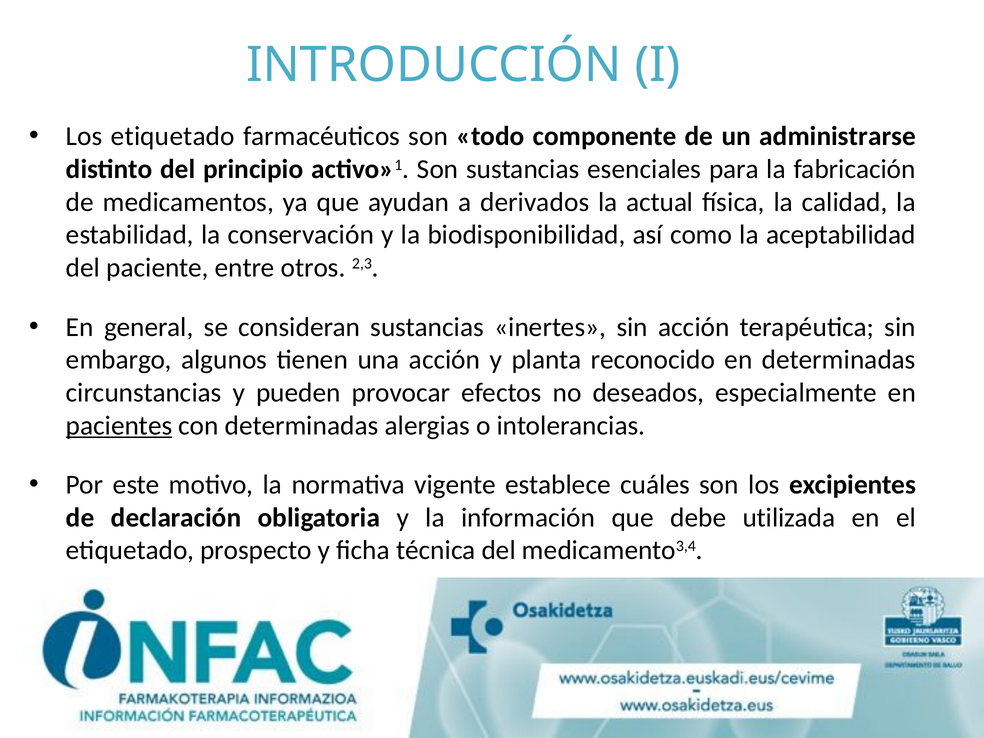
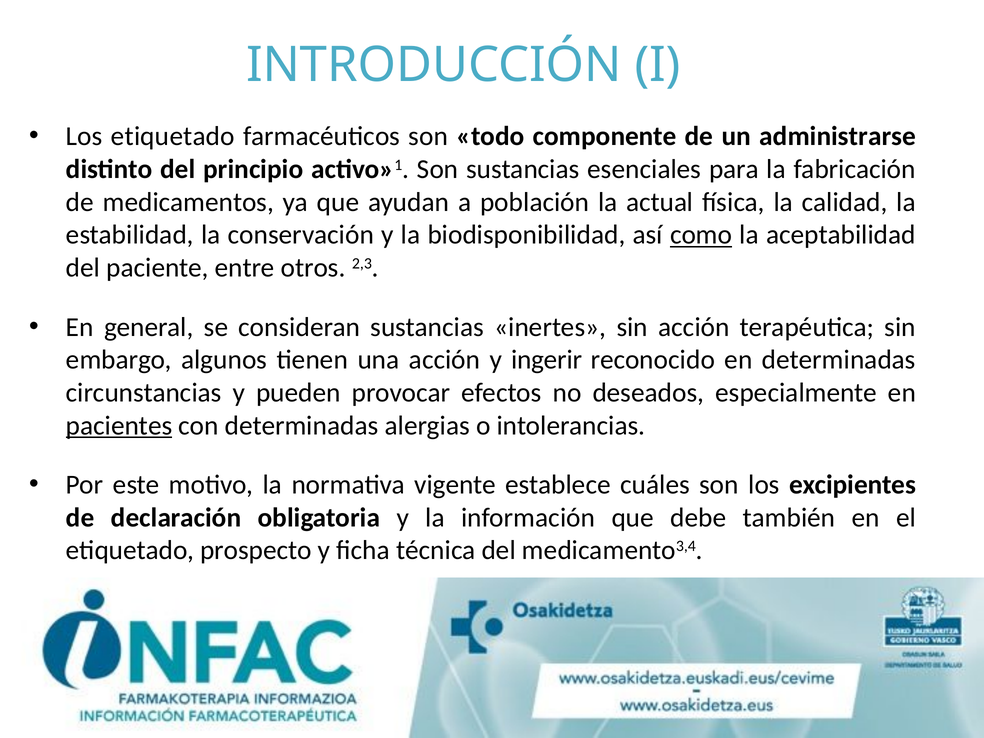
derivados: derivados -> población (535, 202)
como underline: none -> present (701, 235)
planta: planta -> ingerir (547, 360)
utilizada: utilizada -> también (789, 518)
